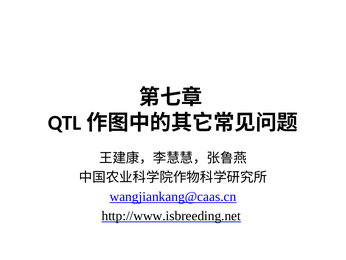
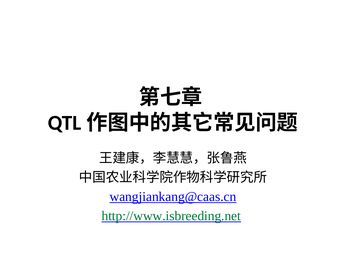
http://www.isbreeding.net colour: black -> green (171, 216)
